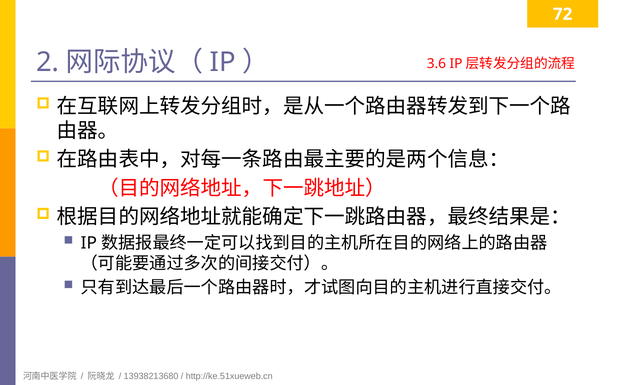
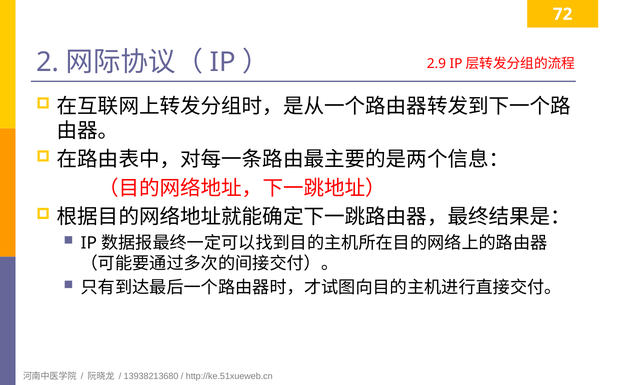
3.6: 3.6 -> 2.9 (436, 64)
